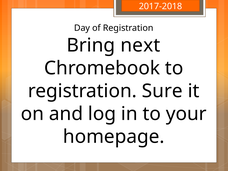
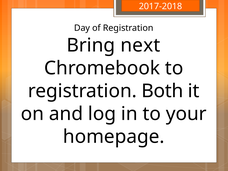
Sure: Sure -> Both (162, 91)
